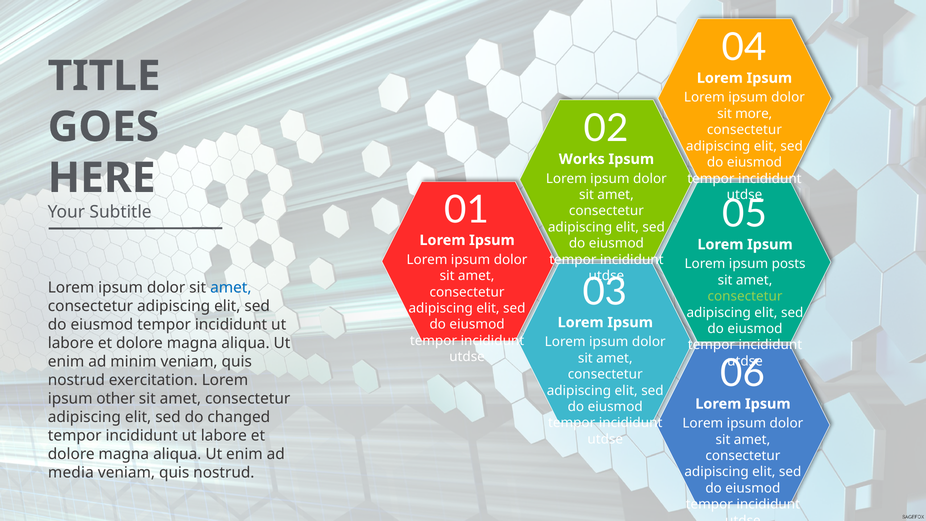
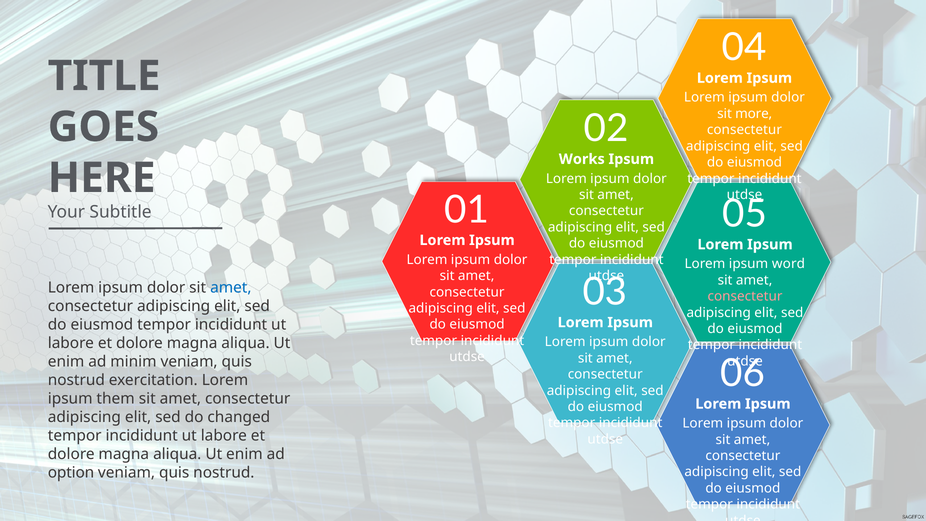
posts: posts -> word (788, 264)
consectetur colour: light green -> pink (745, 296)
other: other -> them (116, 399)
media: media -> option (71, 473)
